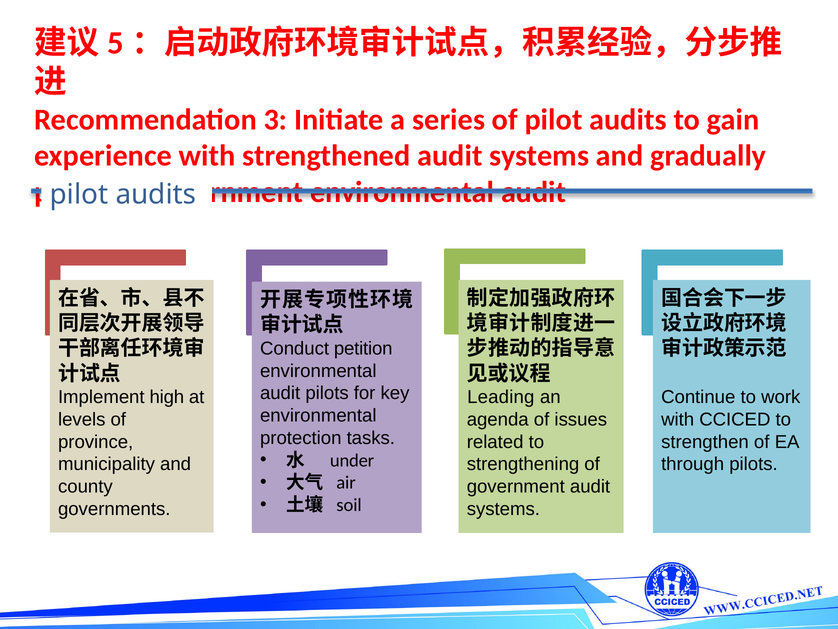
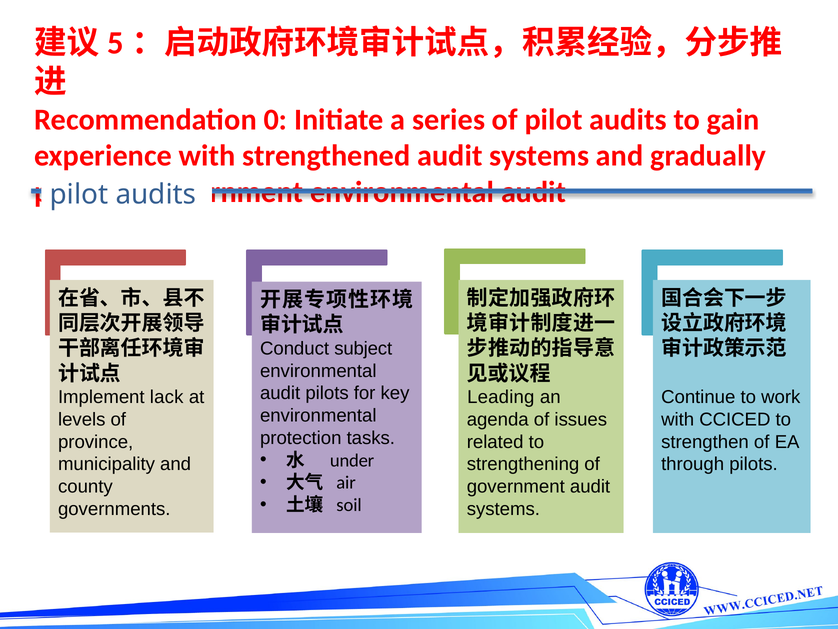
3: 3 -> 0 (275, 120)
petition: petition -> subject (363, 348)
high: high -> lack (167, 397)
